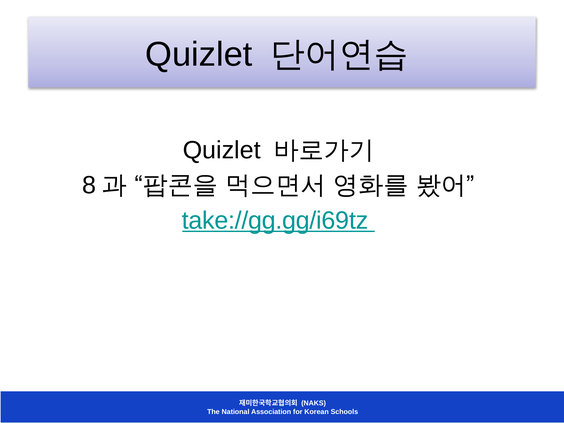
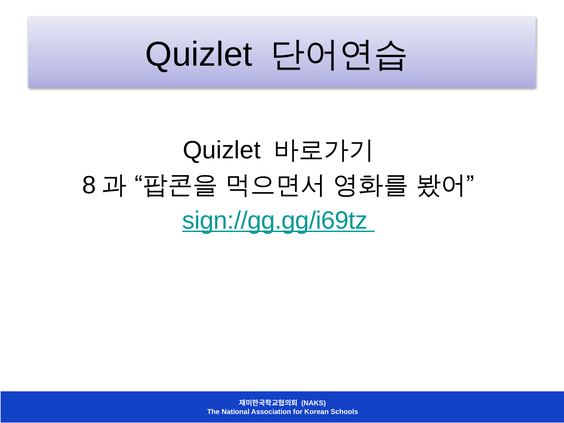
take://gg.gg/i69tz: take://gg.gg/i69tz -> sign://gg.gg/i69tz (275, 220)
